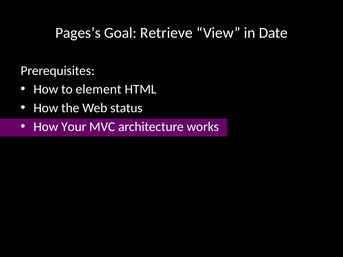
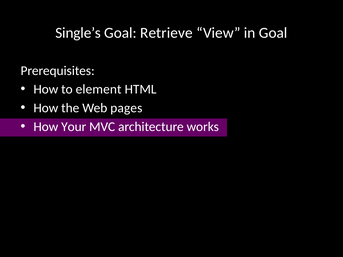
Pages’s: Pages’s -> Single’s (78, 33)
in Date: Date -> Goal (273, 33)
status: status -> pages (126, 108)
